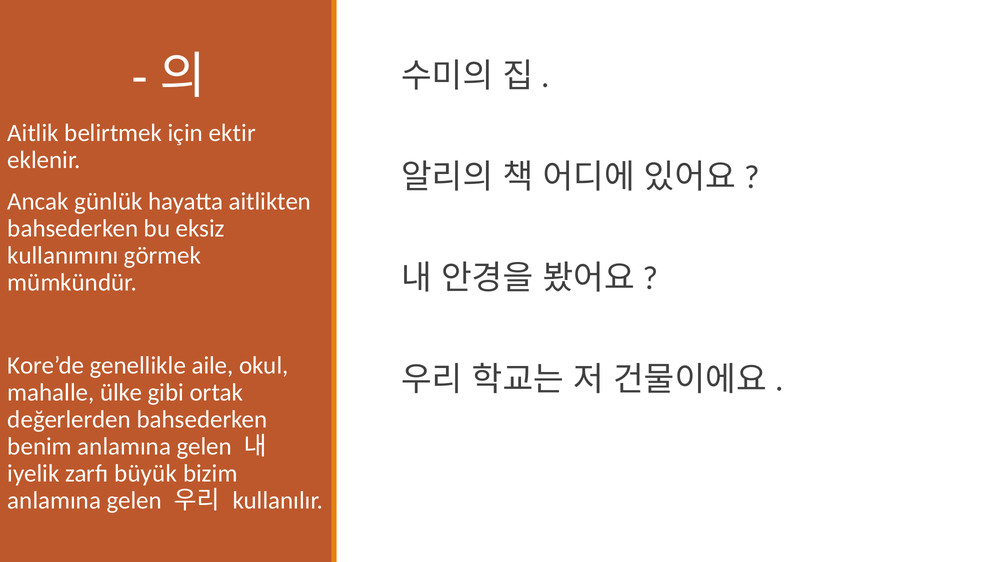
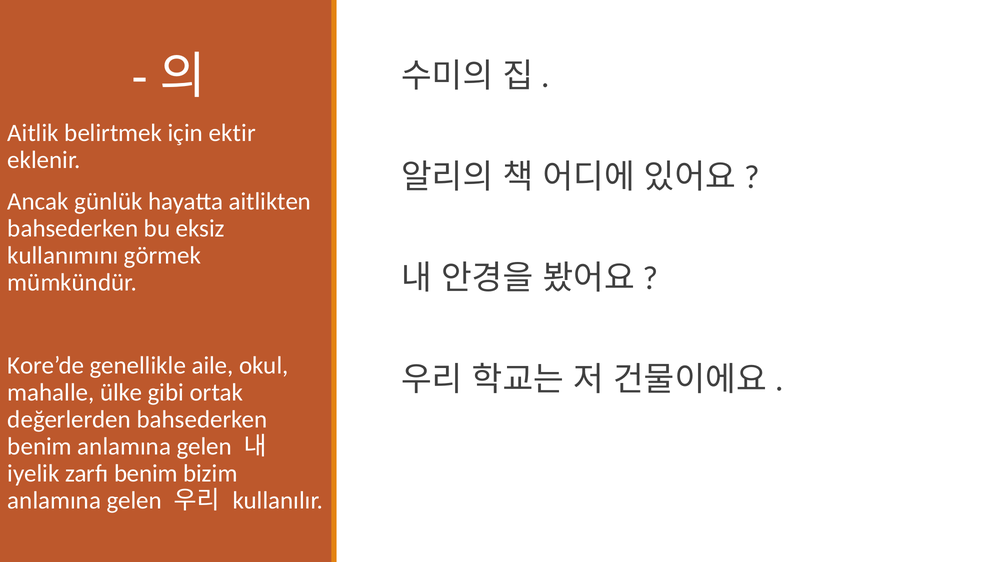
zarfı büyük: büyük -> benim (146, 474)
